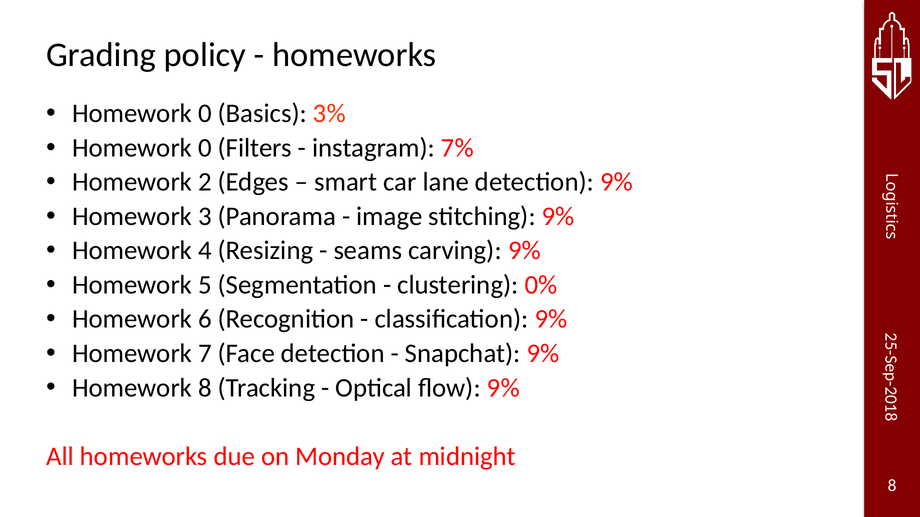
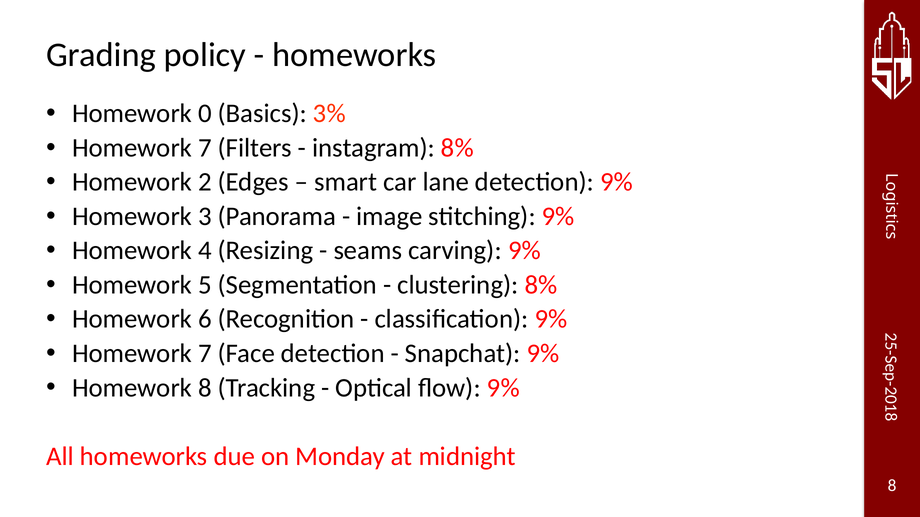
0: 0 -> 7 (205, 148)
instagram 7%: 7% -> 8% (457, 148)
clustering 0%: 0% -> 8% (541, 285)
